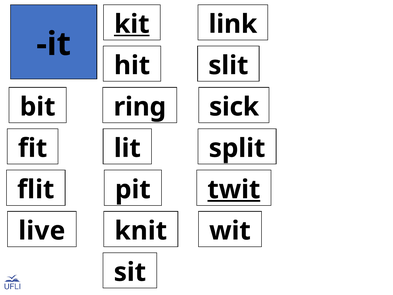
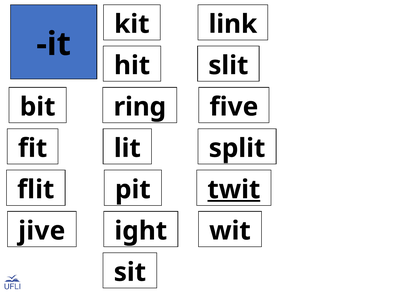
kit underline: present -> none (132, 24)
sick: sick -> five (234, 107)
live: live -> jive (42, 231)
knit: knit -> ight (141, 231)
